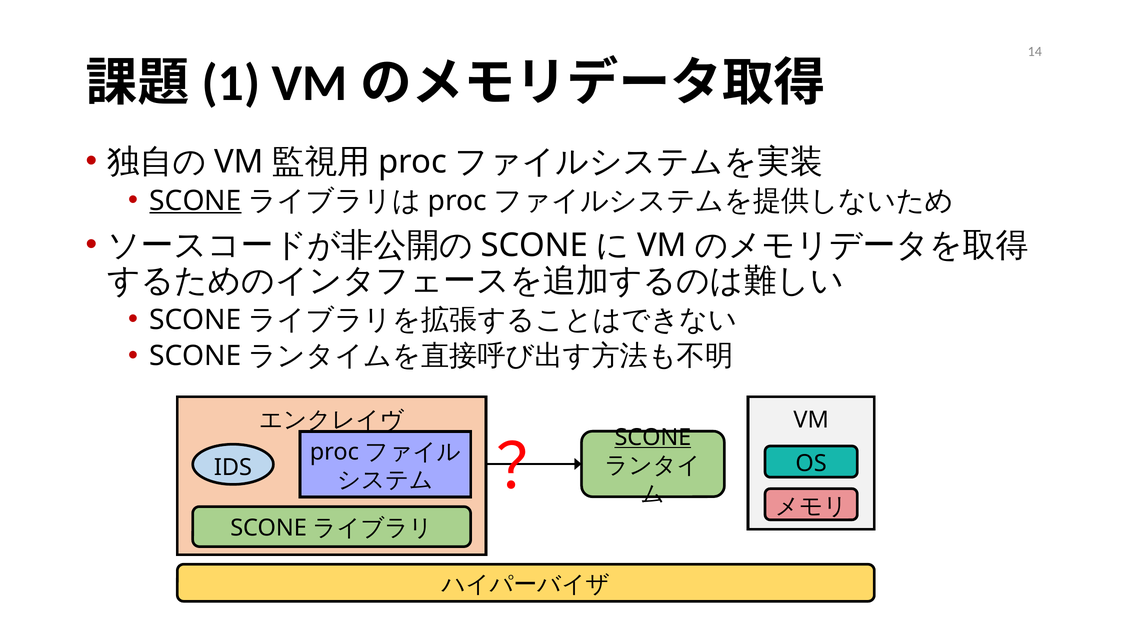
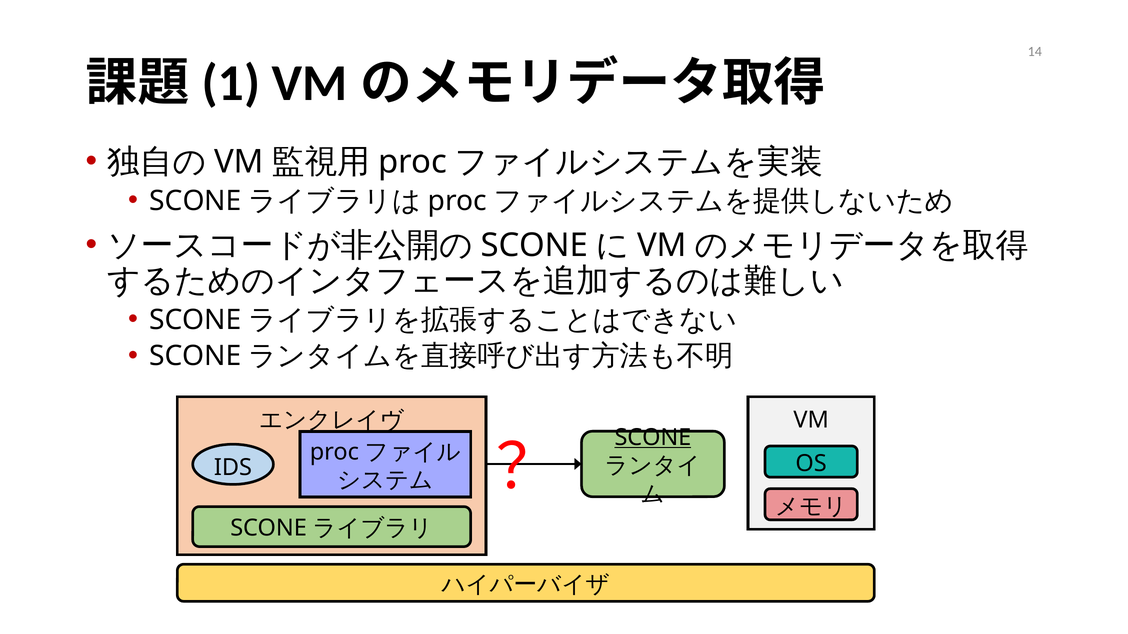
SCONE underline: present -> none (195, 201)
